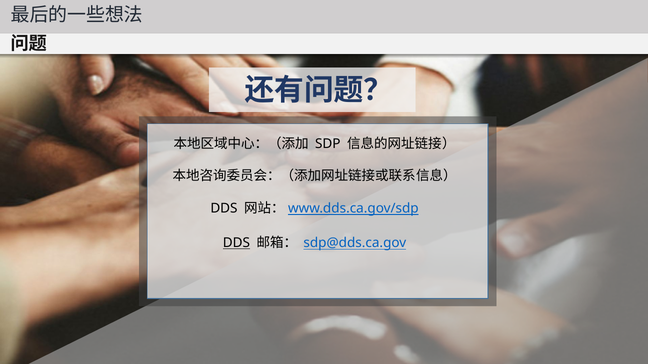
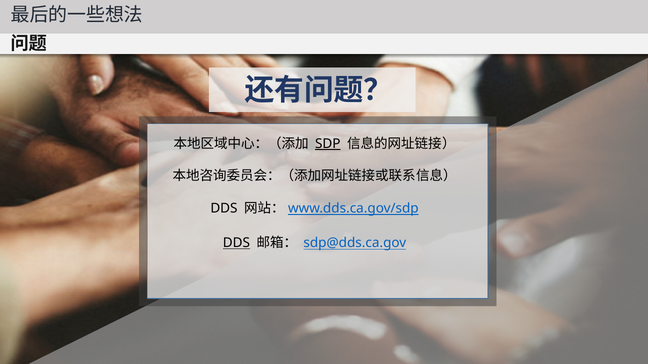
SDP underline: none -> present (328, 144)
